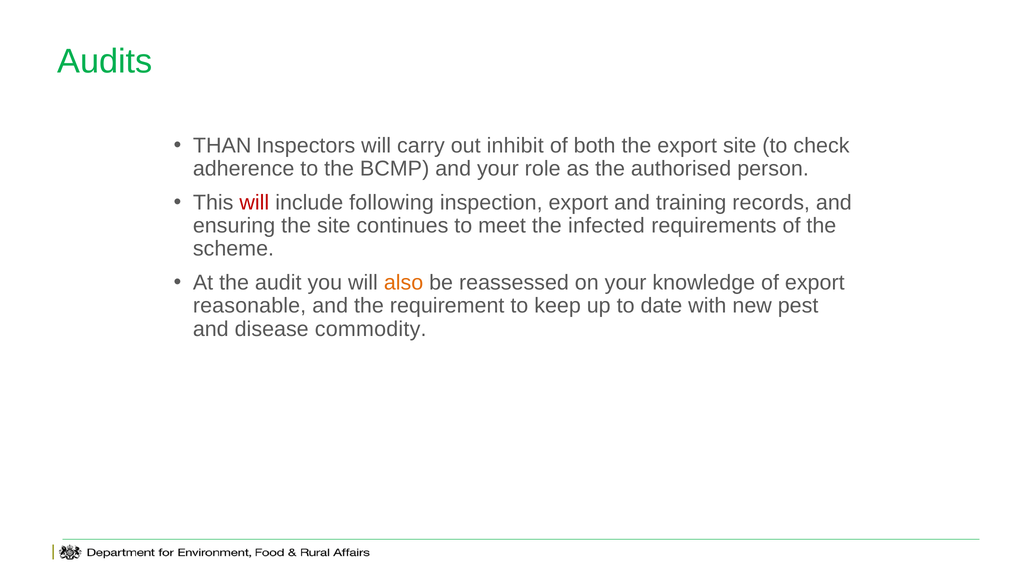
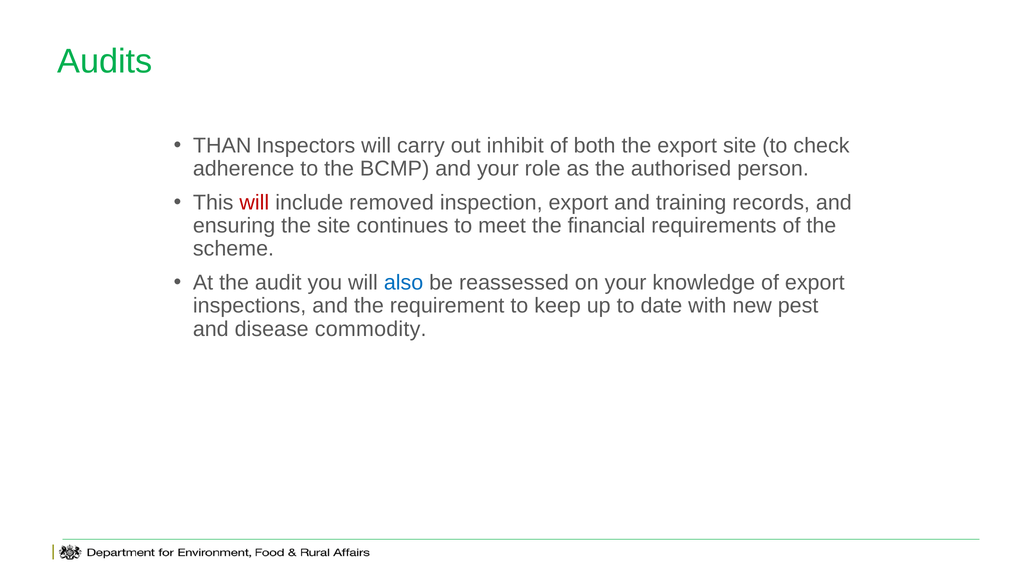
following: following -> removed (392, 203)
infected: infected -> financial (607, 226)
also colour: orange -> blue (404, 283)
reasonable: reasonable -> inspections (250, 306)
